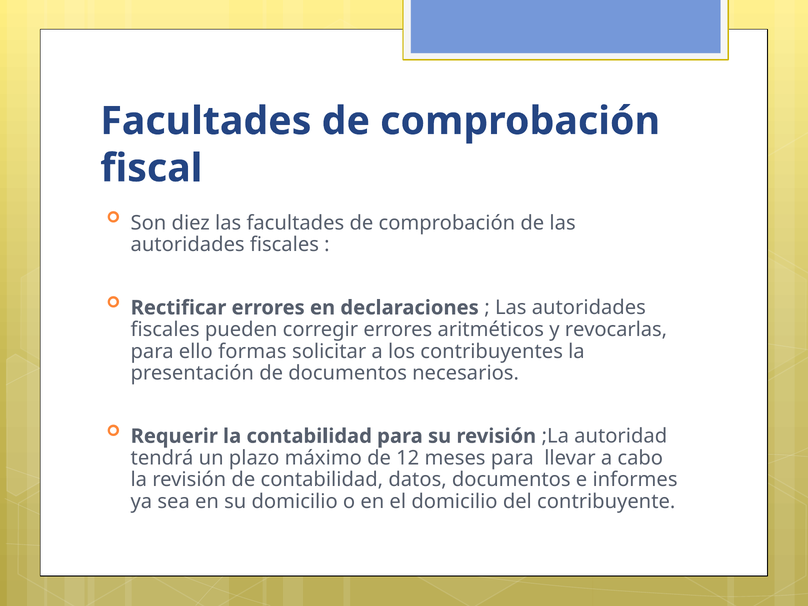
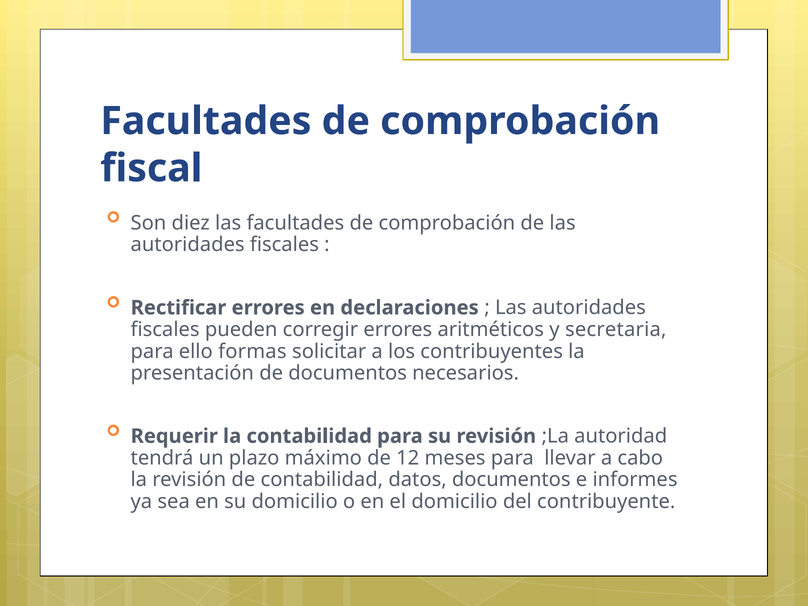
revocarlas: revocarlas -> secretaria (616, 330)
